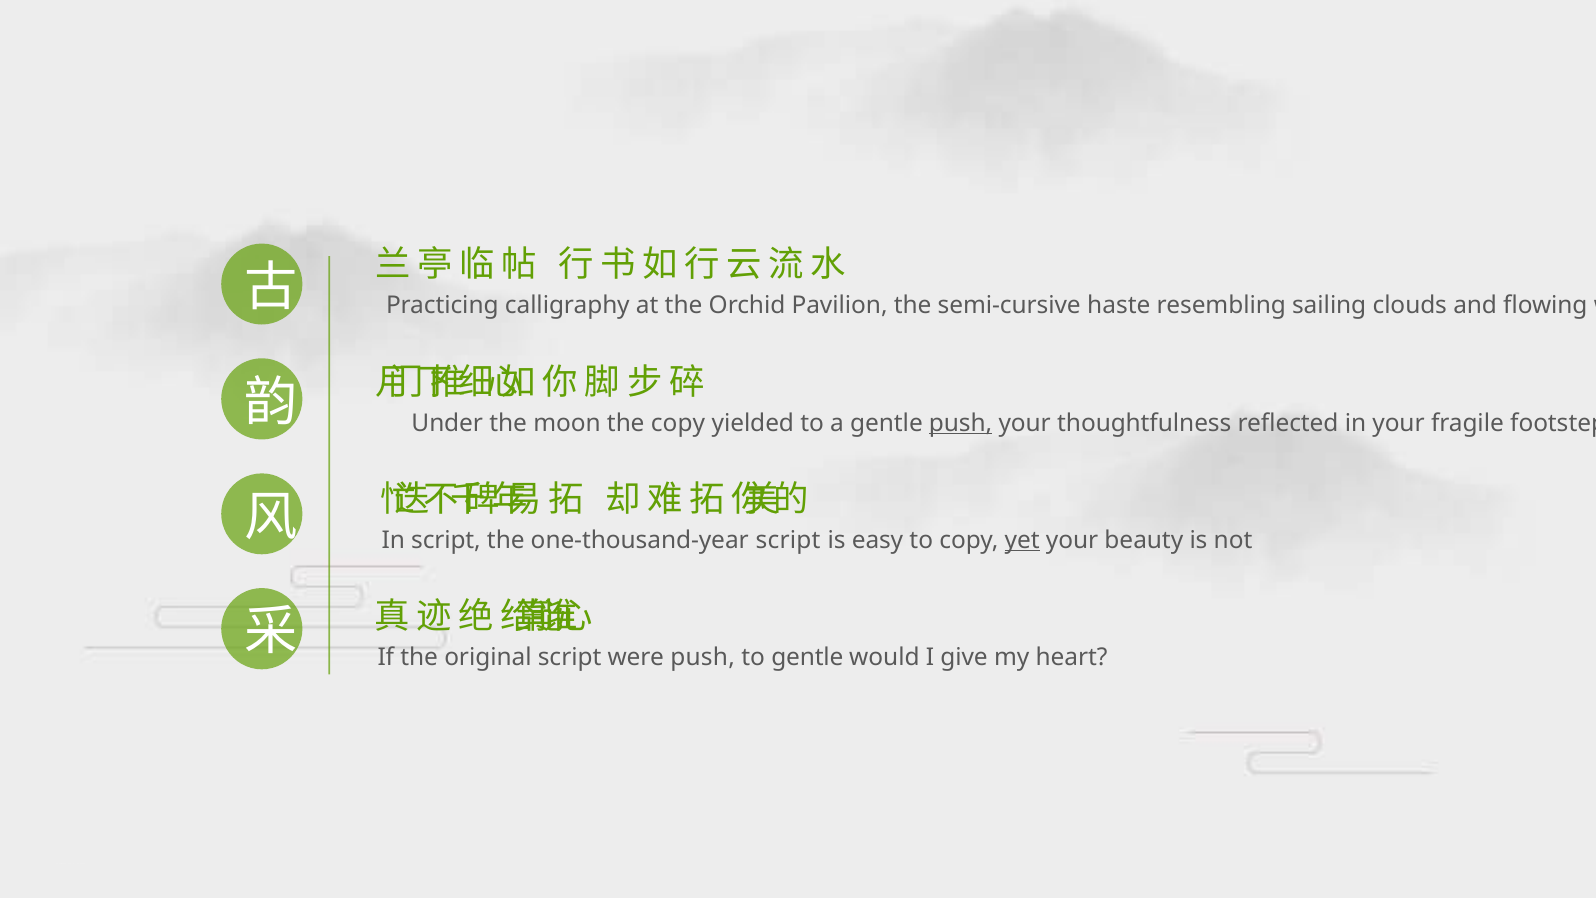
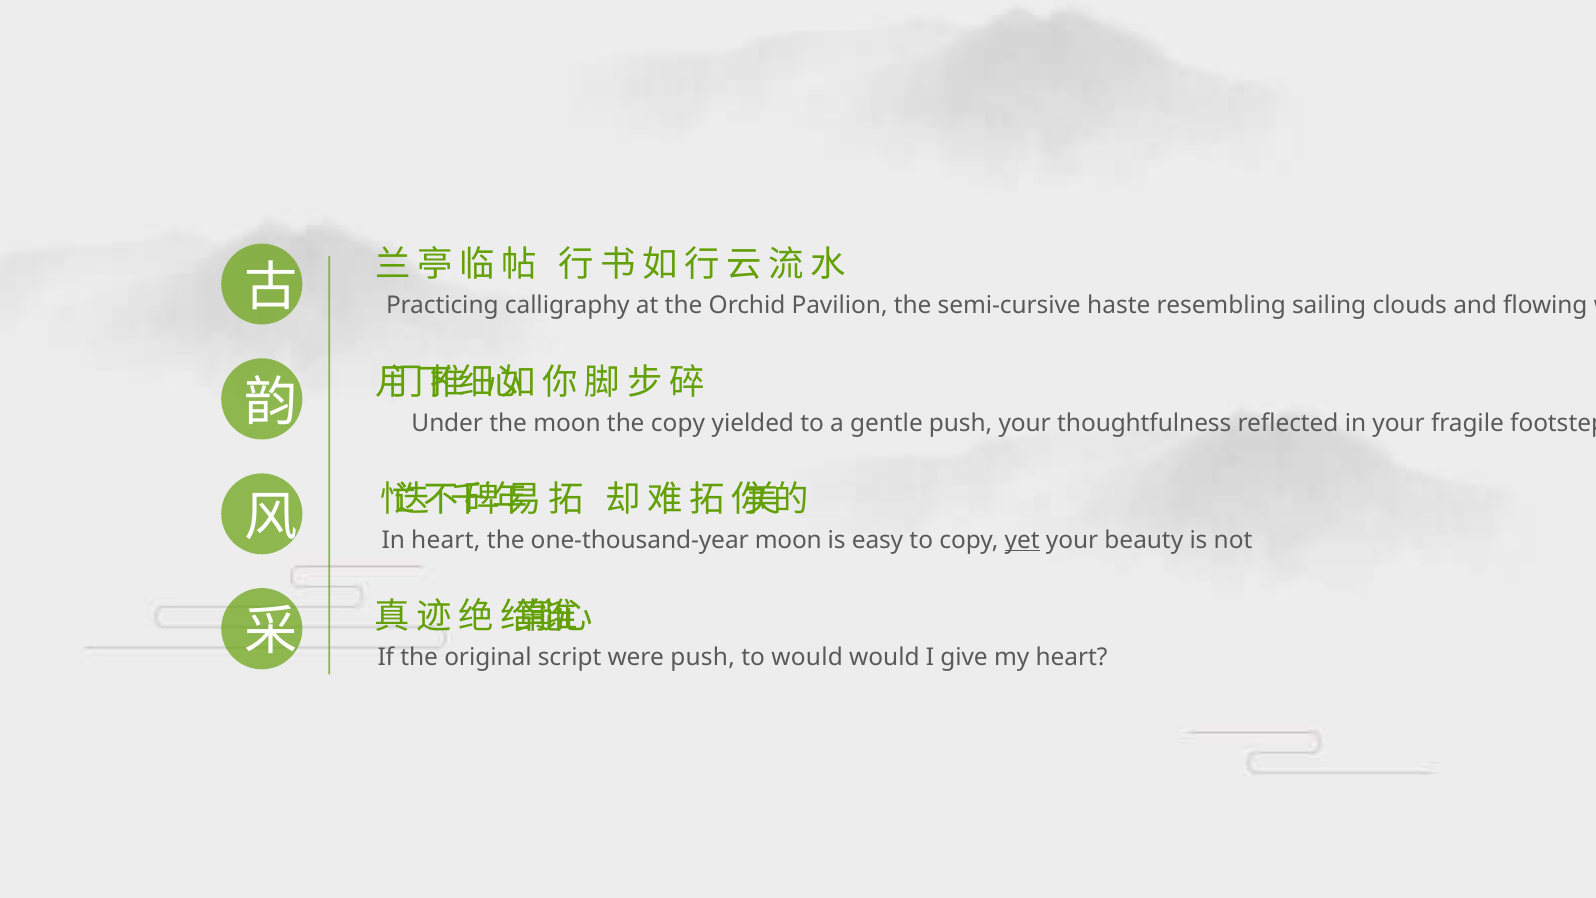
push underline: present -> none (961, 423)
In script: script -> heart (446, 540)
one-thousand-year script: script -> moon (788, 540)
to gentle: gentle -> would (807, 657)
